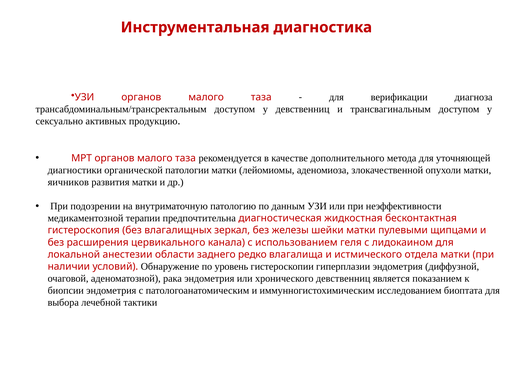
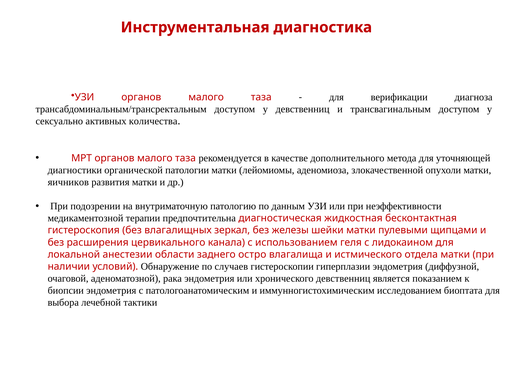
продукцию: продукцию -> количества (153, 121)
редко: редко -> остро (252, 254)
уровень: уровень -> случаев (231, 266)
